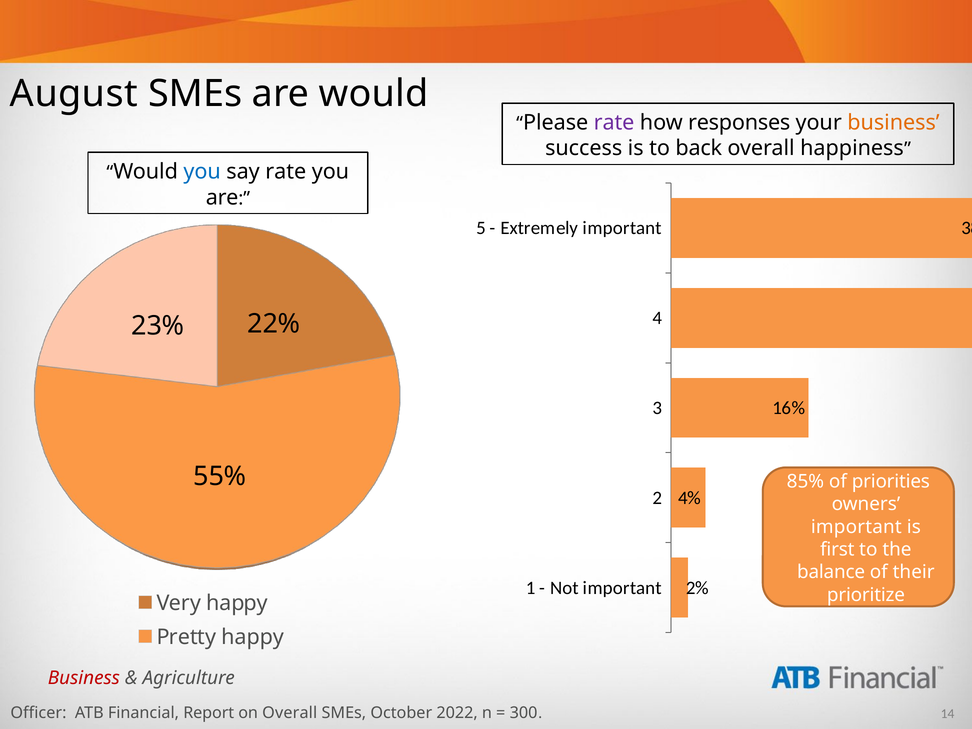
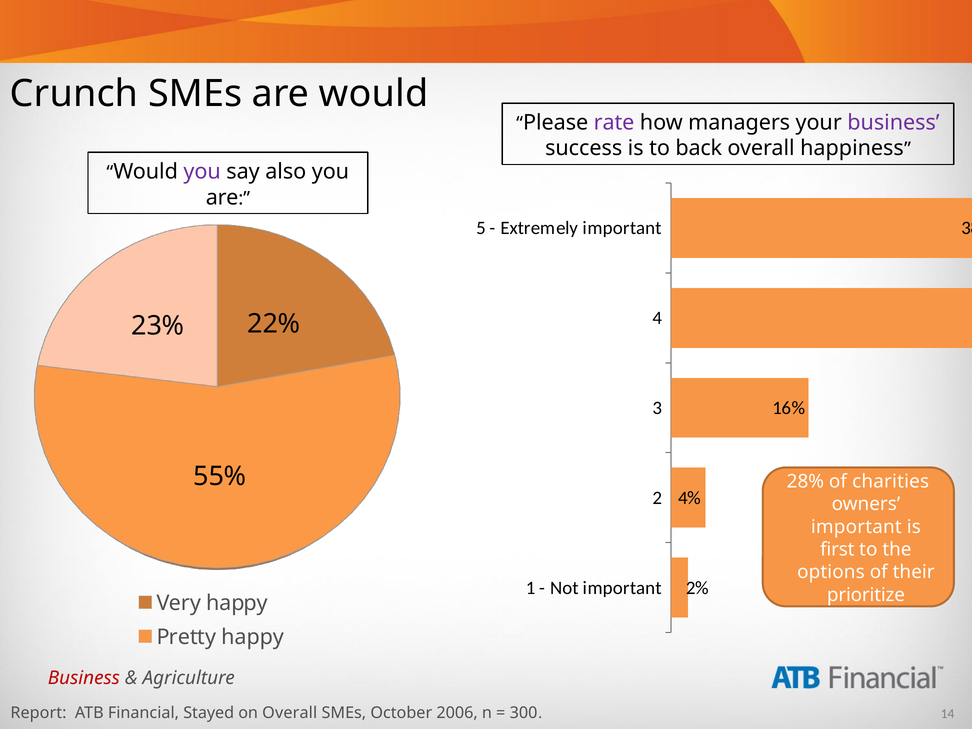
August: August -> Crunch (74, 94)
responses: responses -> managers (739, 122)
business colour: orange -> purple (893, 122)
you colour: blue -> purple (202, 171)
say rate: rate -> also (286, 171)
85%: 85% -> 28% (805, 481)
priorities: priorities -> charities (891, 481)
balance: balance -> options (831, 572)
Officer: Officer -> Report (38, 713)
Report: Report -> Stayed (209, 713)
2022: 2022 -> 2006 (457, 713)
